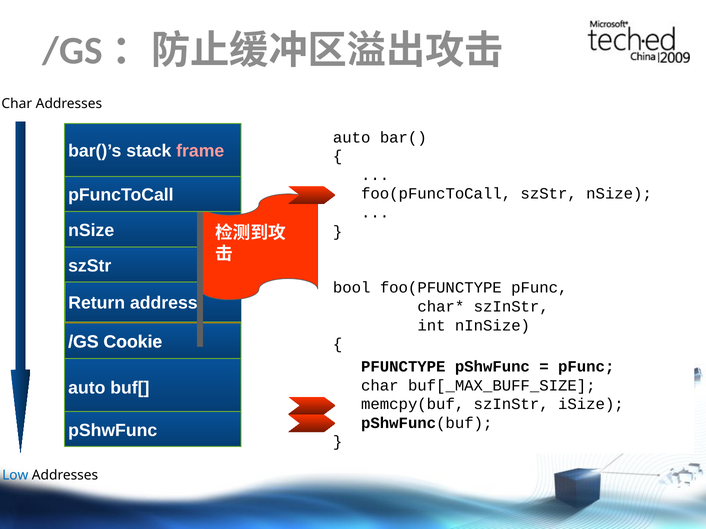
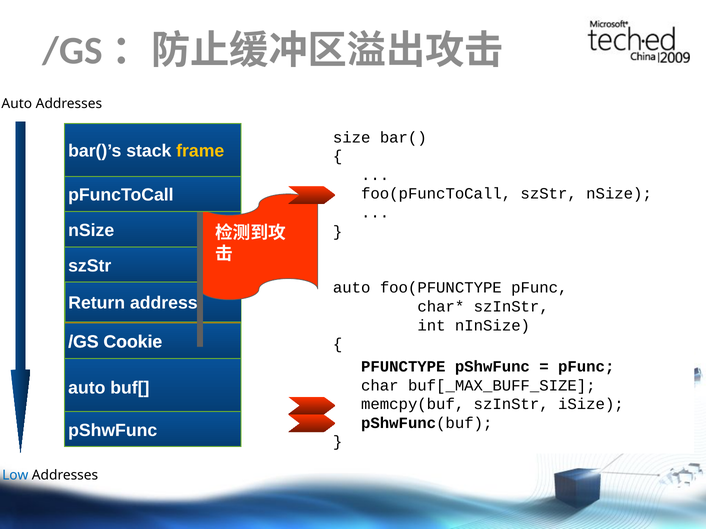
Char: Char -> Auto (17, 104)
auto: auto -> size (352, 137)
frame colour: pink -> yellow (200, 151)
bool: bool -> auto (352, 288)
